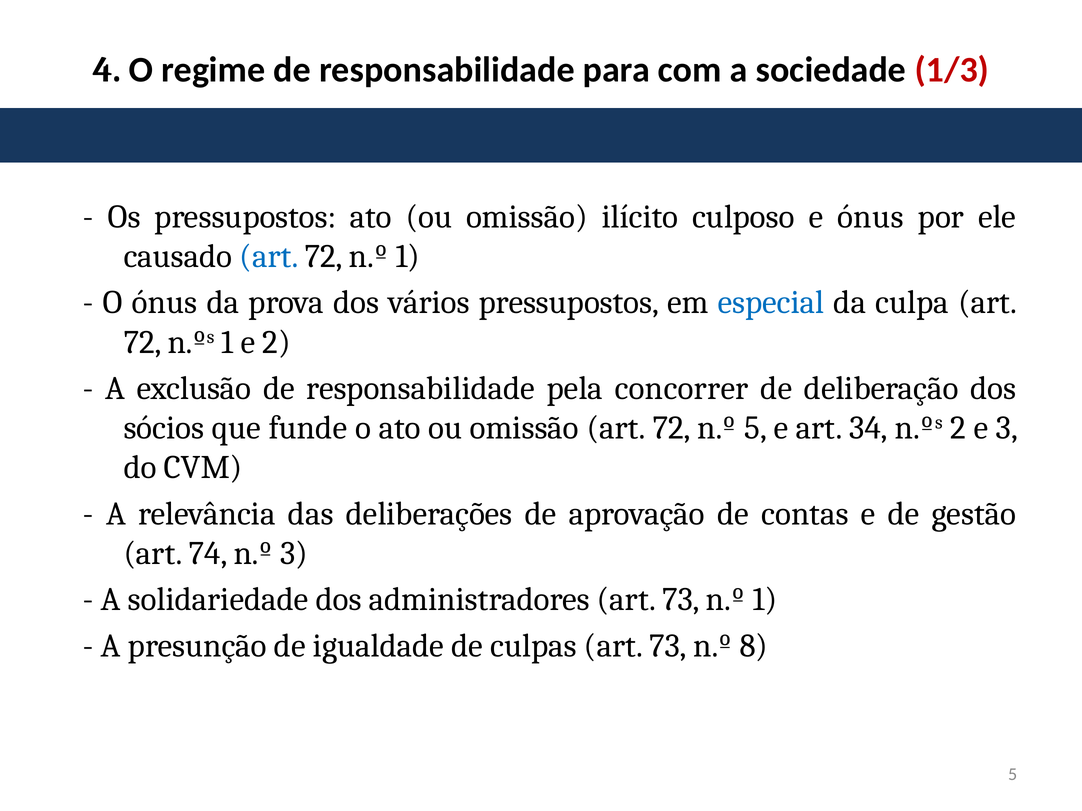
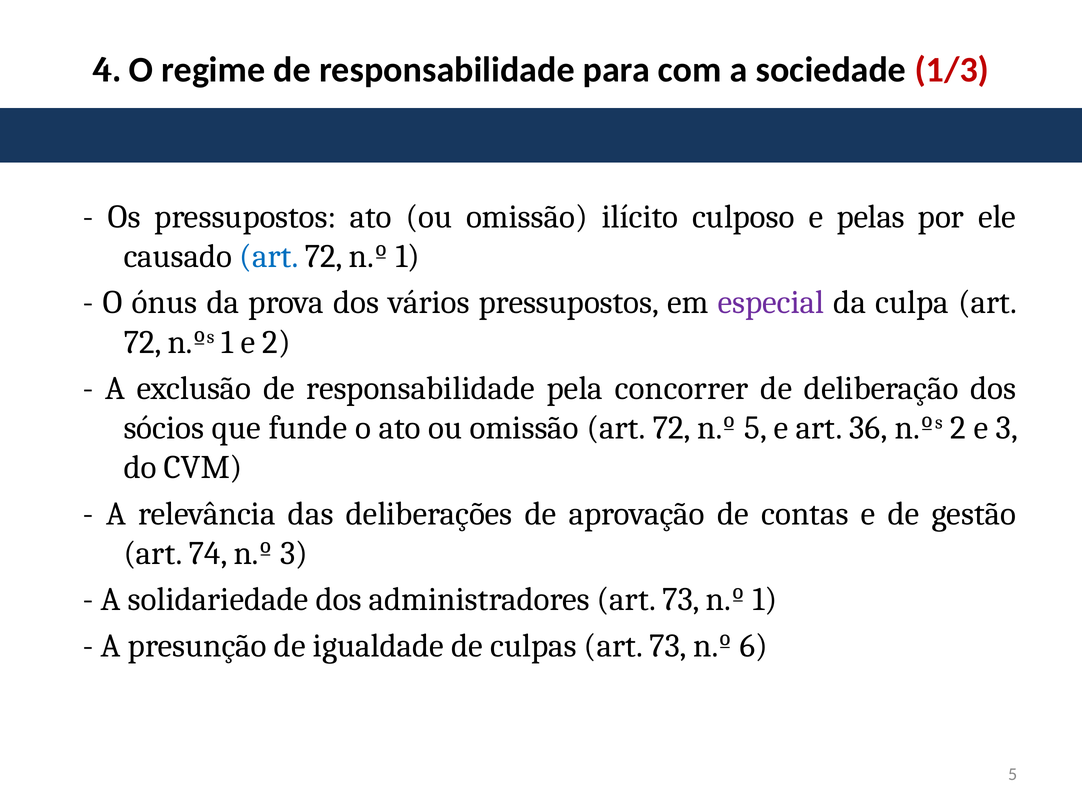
e ónus: ónus -> pelas (871, 217)
especial colour: blue -> purple (771, 303)
34: 34 -> 36 (868, 428)
8: 8 -> 6 (754, 646)
